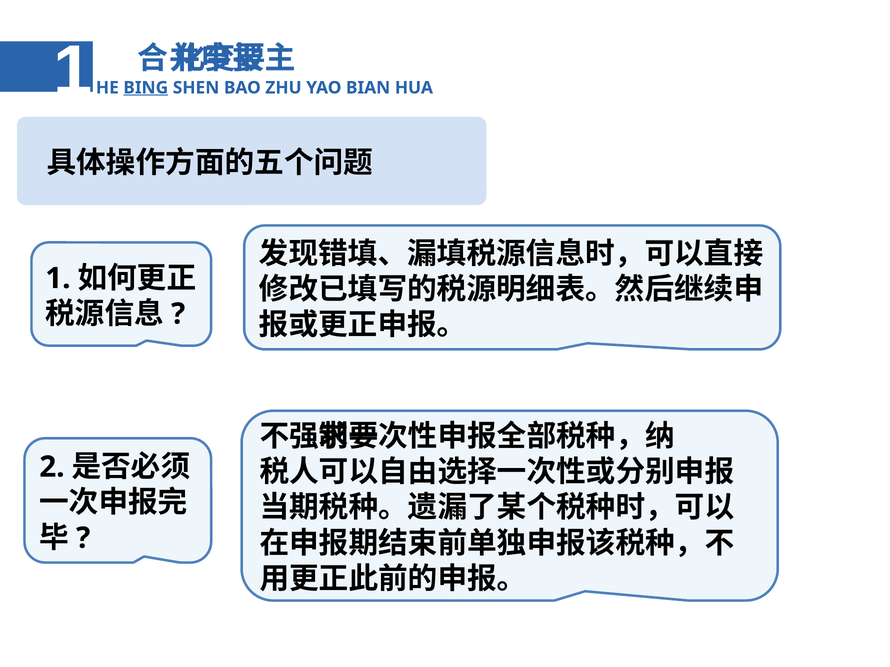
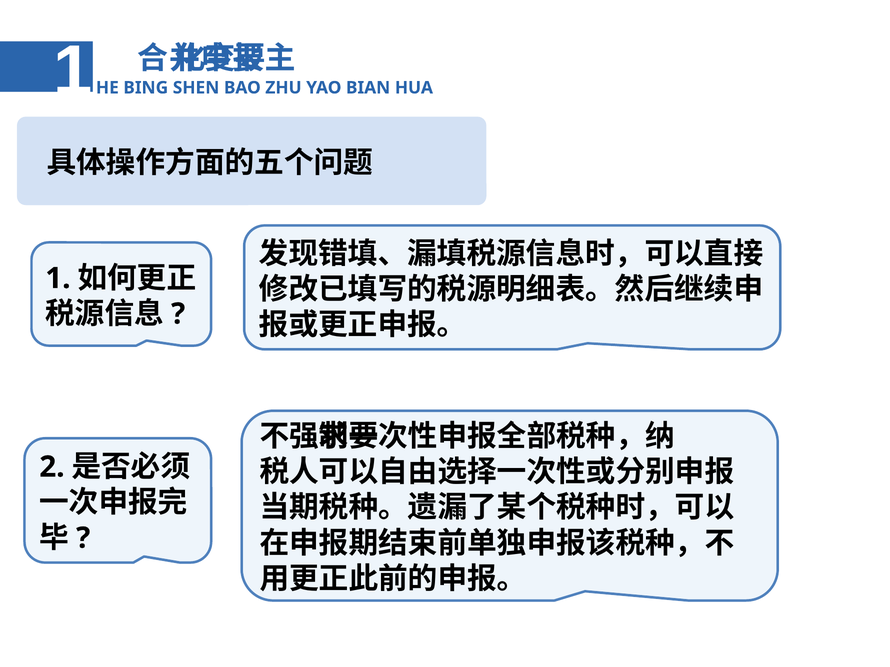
BING underline: present -> none (146, 88)
